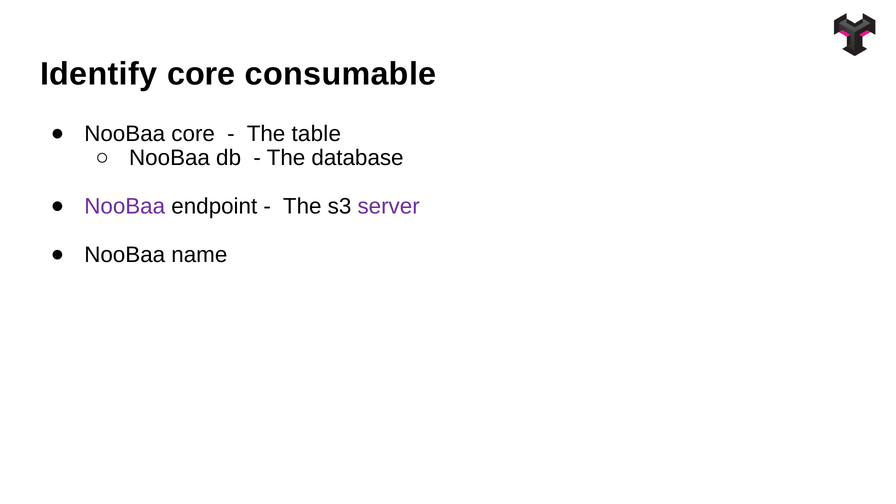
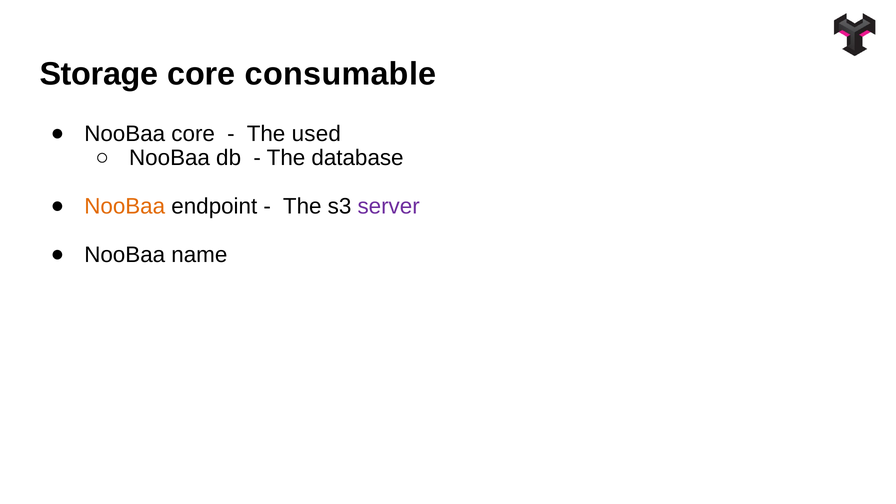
Identify: Identify -> Storage (99, 74)
table: table -> used (316, 134)
NooBaa colour: purple -> orange (125, 206)
